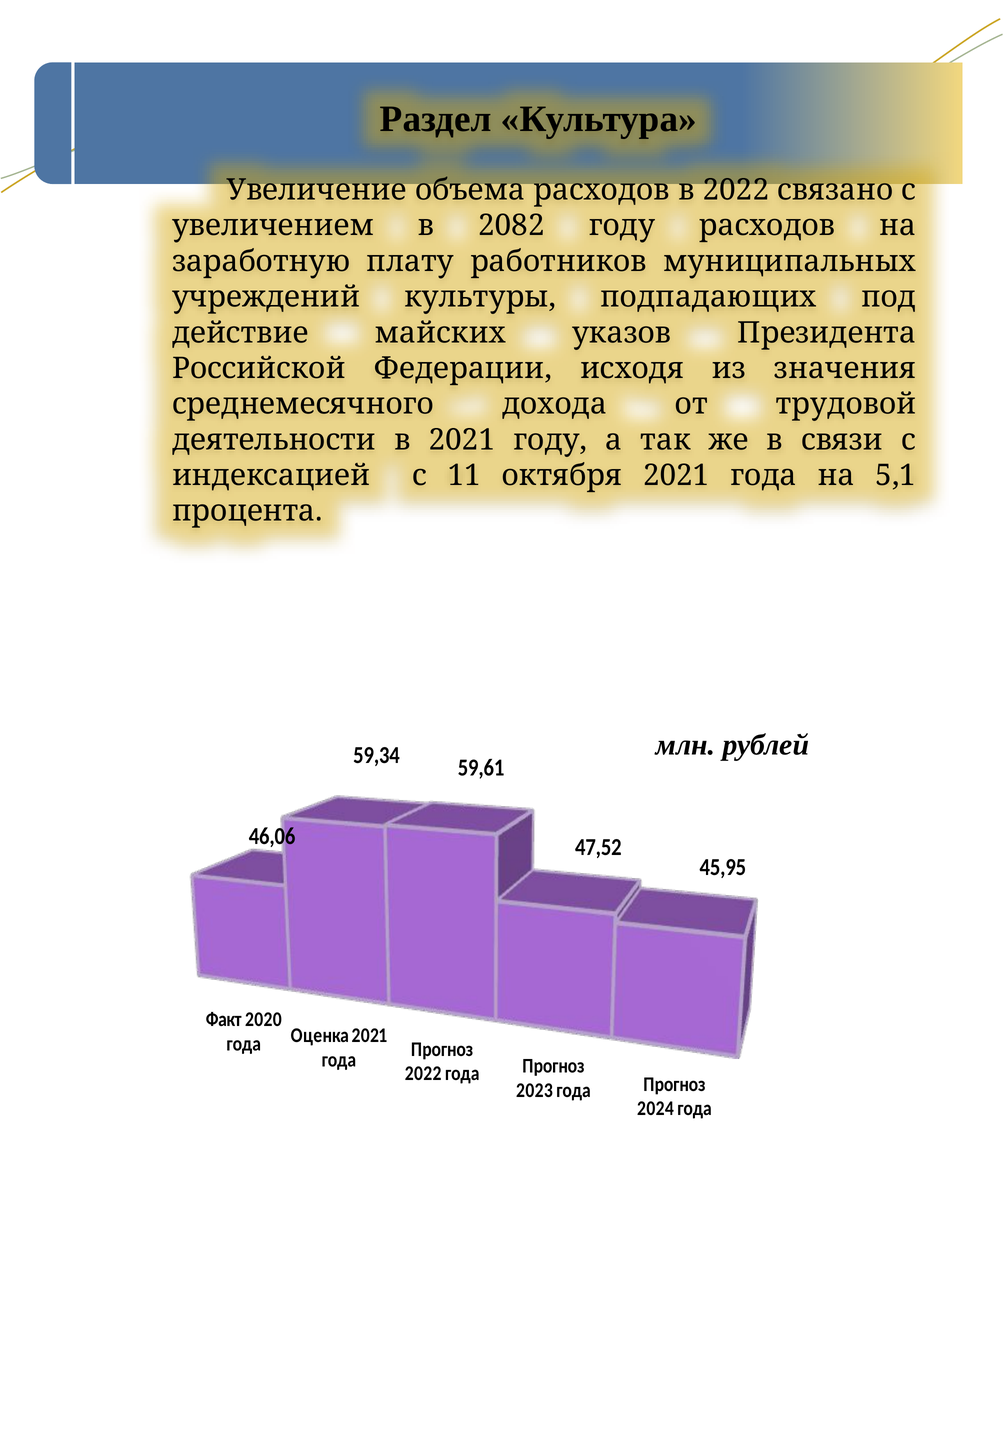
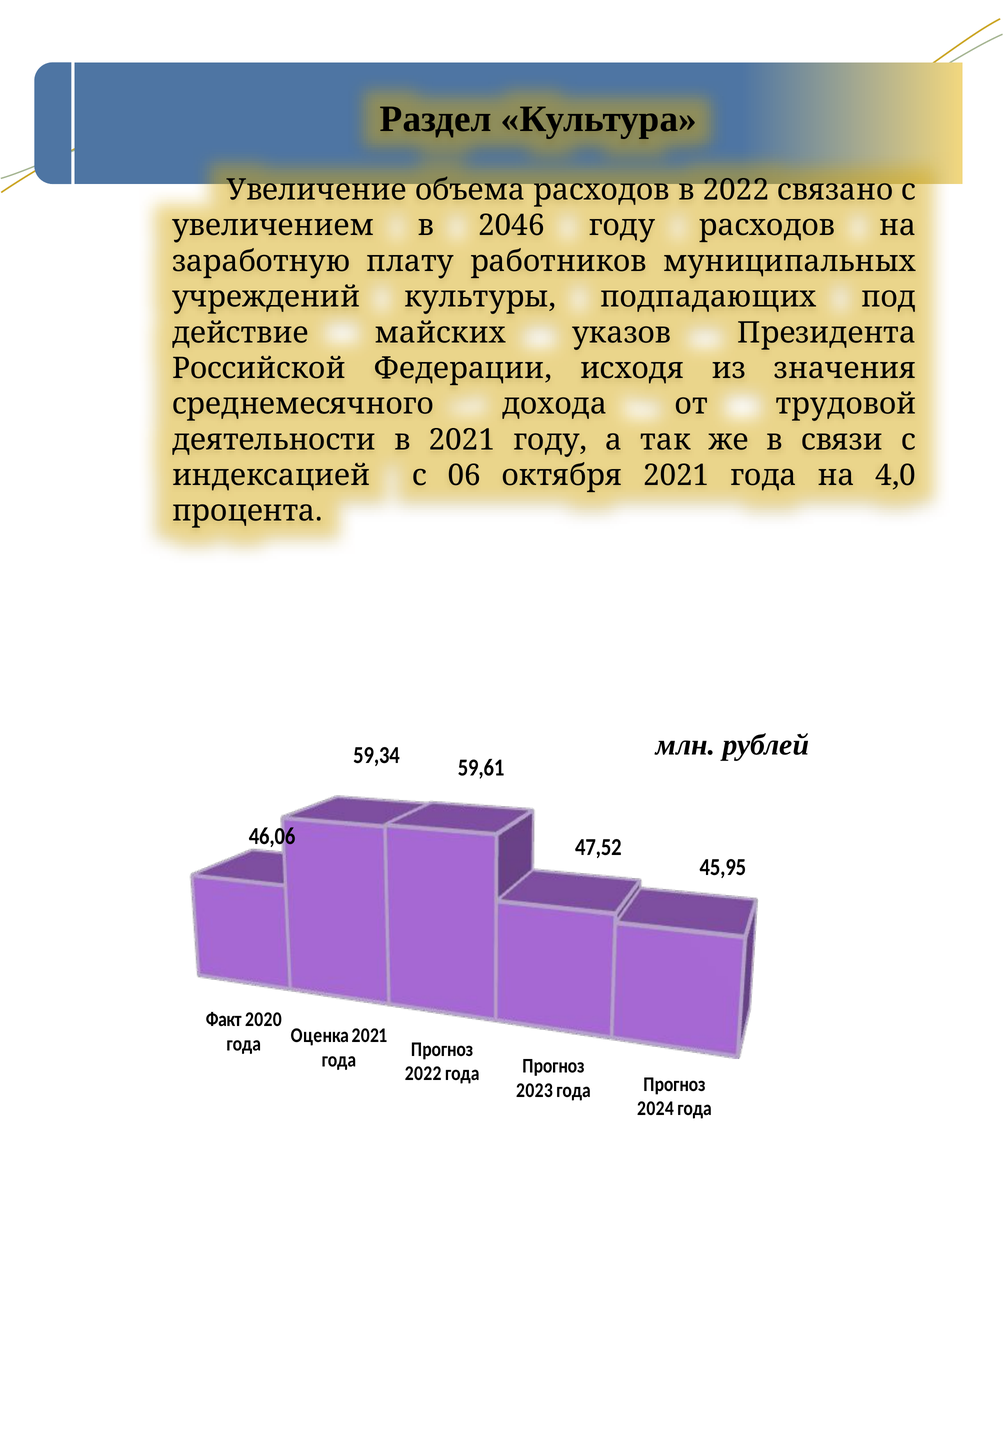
2082: 2082 -> 2046 (511, 226)
11: 11 -> 06 (464, 475)
5,1: 5,1 -> 4,0 (896, 475)
